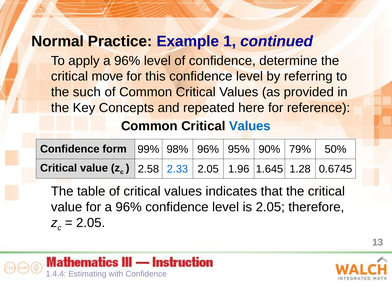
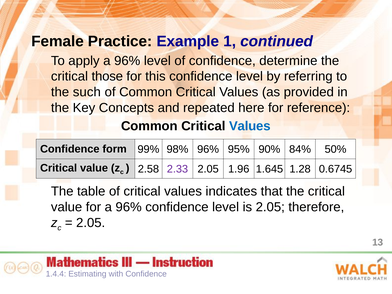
Normal: Normal -> Female (58, 41)
move: move -> those (107, 76)
79%: 79% -> 84% (300, 149)
2.33 colour: blue -> purple (177, 169)
